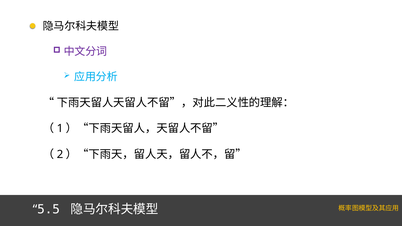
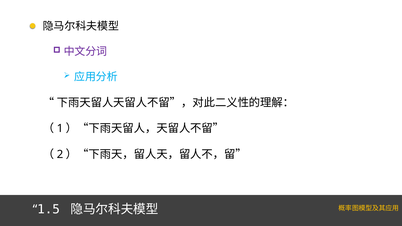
5.5: 5.5 -> 1.5 (49, 209)
